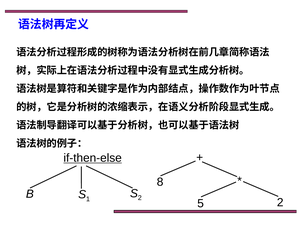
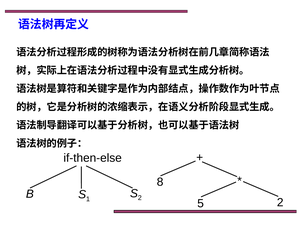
if-then-else underline: present -> none (93, 158)
